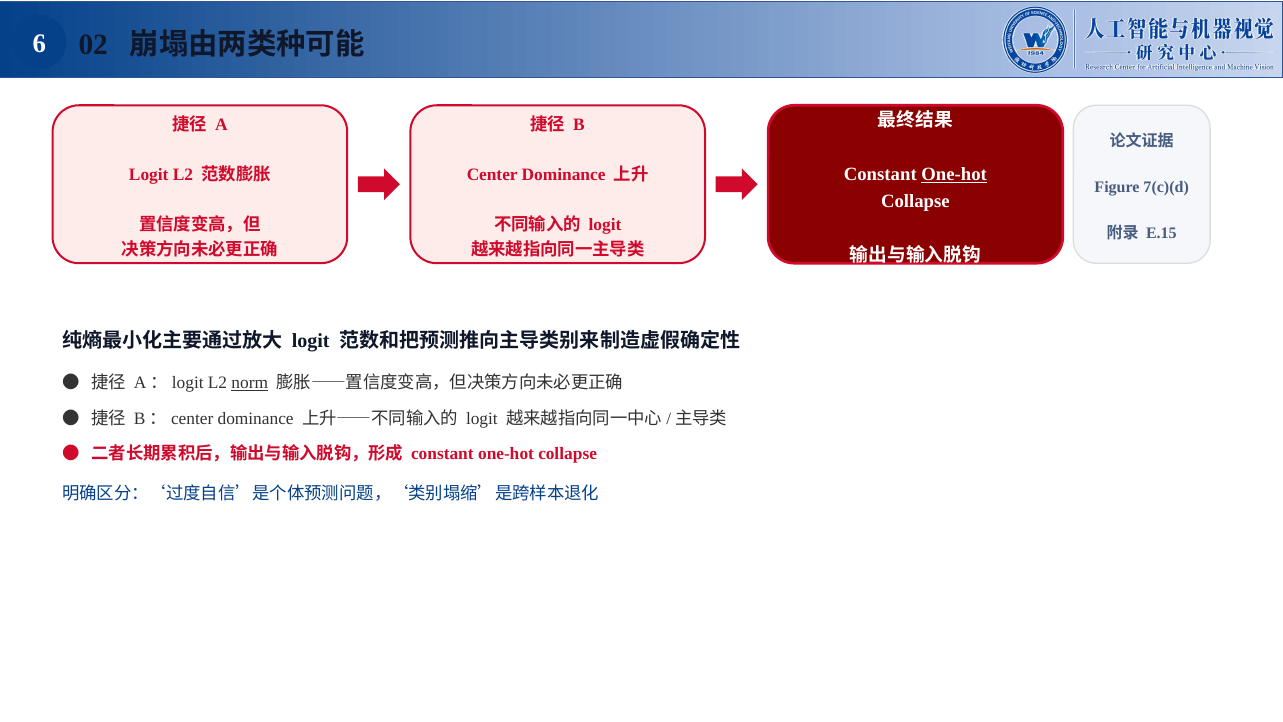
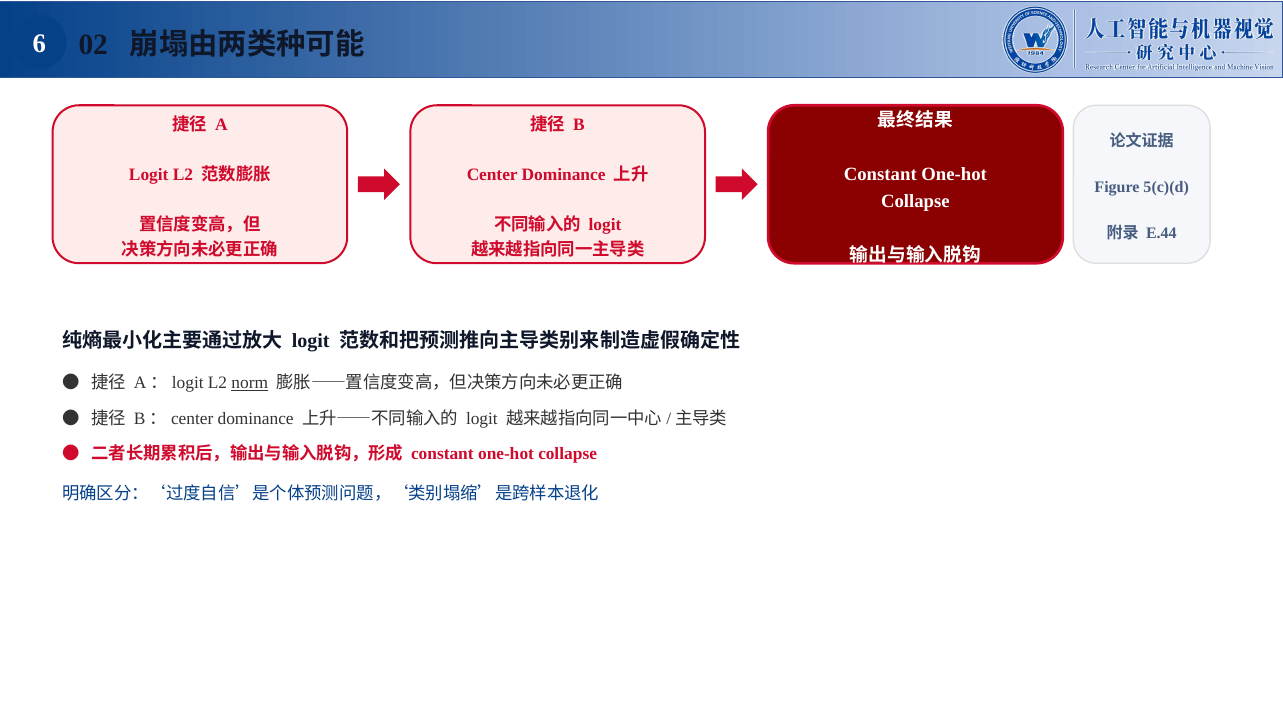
One-hot underline: present -> none (954, 174)
7(c)(d: 7(c)(d -> 5(c)(d (1166, 187)
E.15: E.15 -> E.44 (1161, 233)
